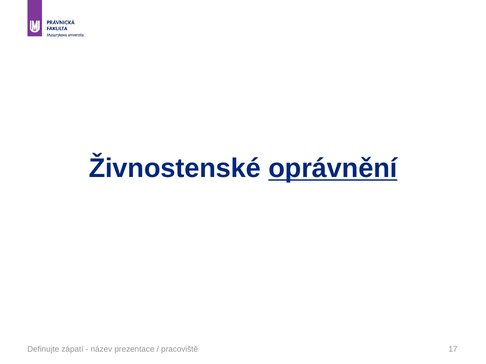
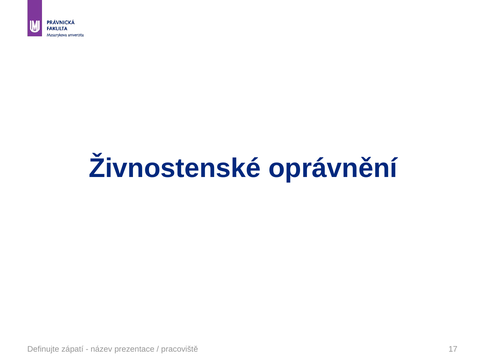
oprávnění underline: present -> none (333, 169)
